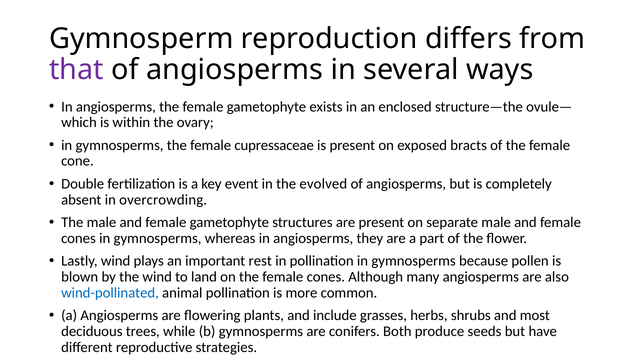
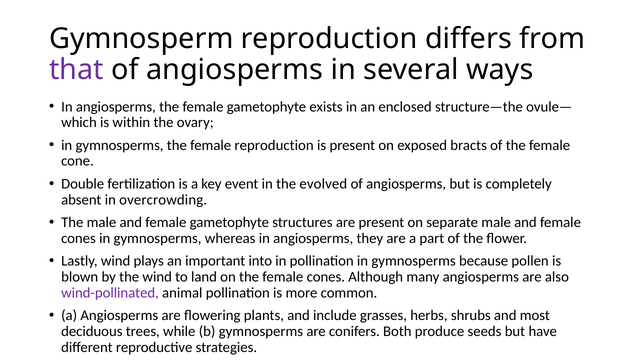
female cupressaceae: cupressaceae -> reproduction (274, 145)
rest: rest -> into (260, 261)
wind-pollinated colour: blue -> purple (110, 293)
